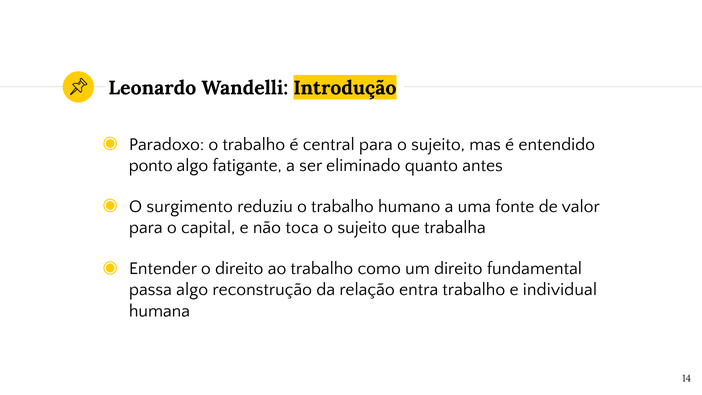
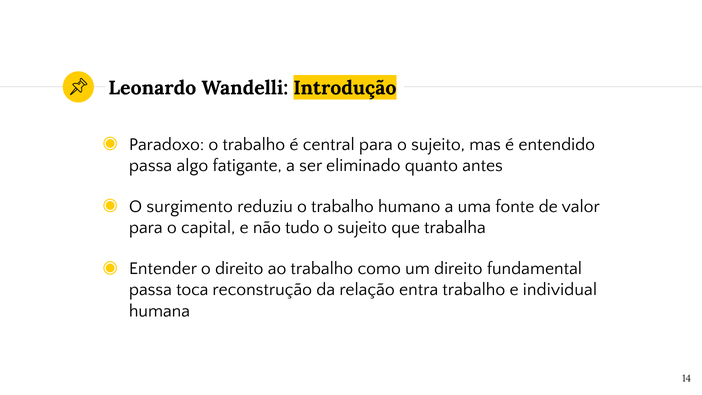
ponto: ponto -> passa (151, 166)
toca: toca -> tudo (302, 228)
passa algo: algo -> toca (192, 290)
